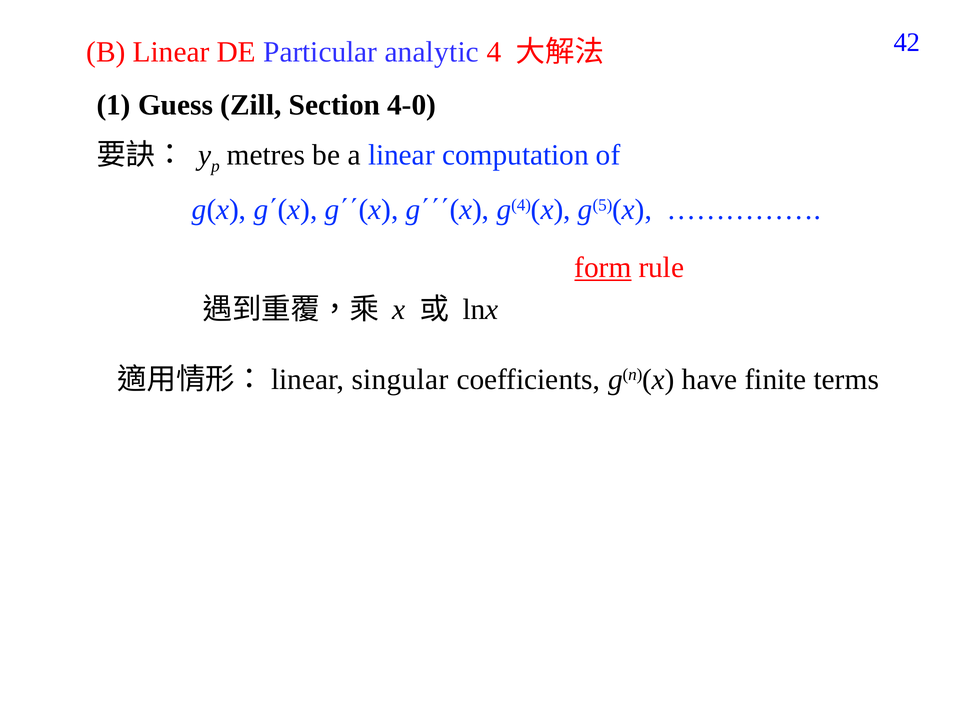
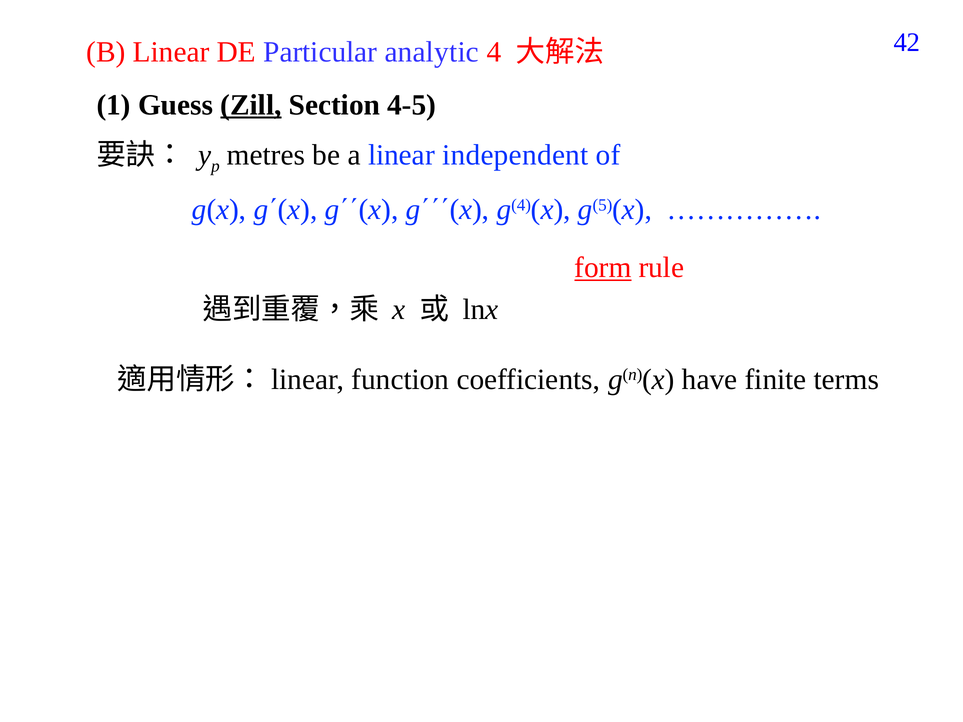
Zill underline: none -> present (251, 105)
4-0: 4-0 -> 4-5 (412, 105)
computation: computation -> independent (515, 155)
singular: singular -> function (400, 380)
